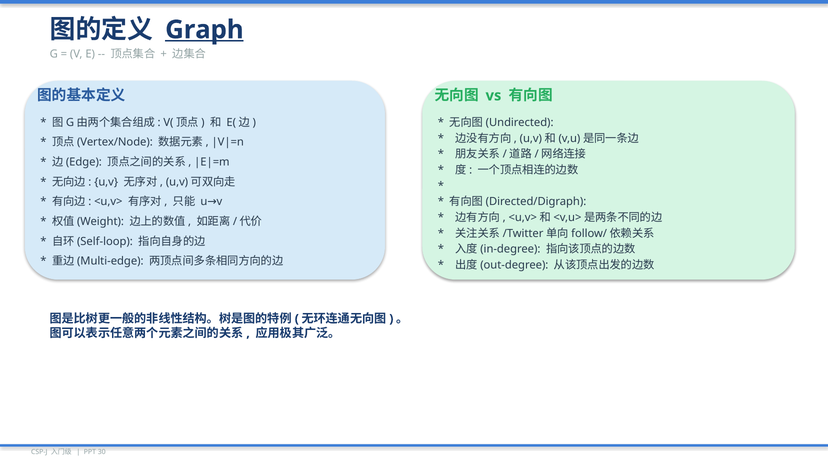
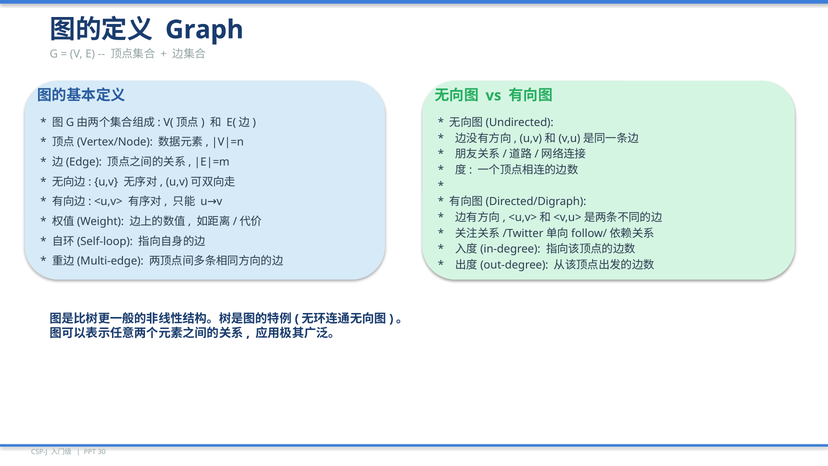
Graph underline: present -> none (204, 30)
